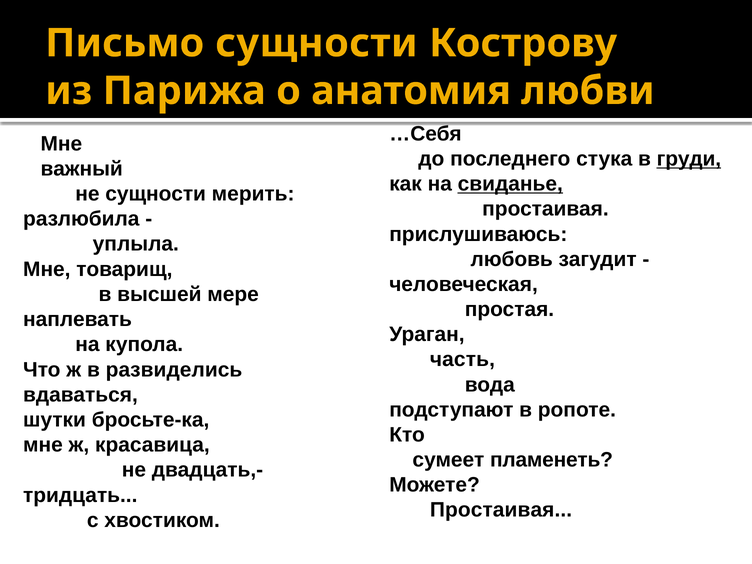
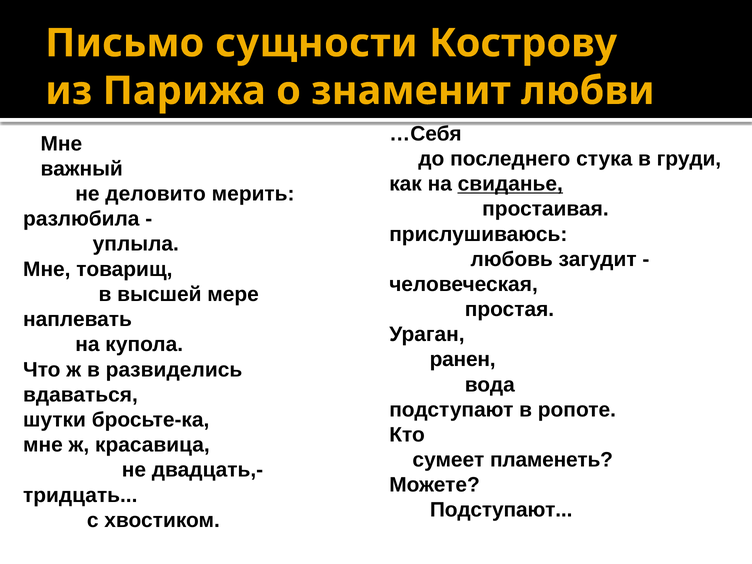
анатомия: анатомия -> знаменит (411, 91)
груди underline: present -> none (689, 159)
не сущности: сущности -> деловито (156, 194)
часть: часть -> ранен (463, 360)
Простаивая: Простаивая -> Подступают (501, 510)
